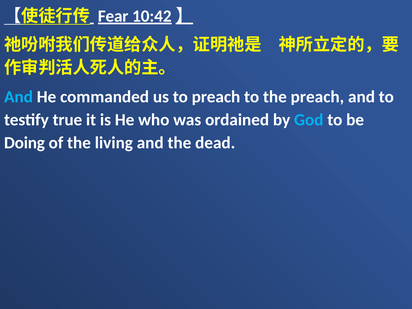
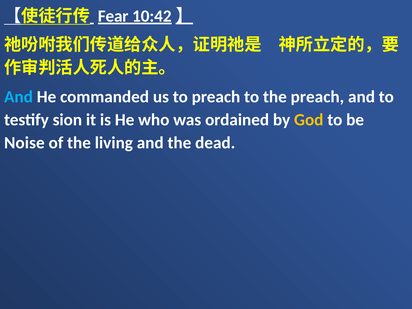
true: true -> sion (67, 120)
God colour: light blue -> yellow (309, 120)
Doing: Doing -> Noise (24, 143)
